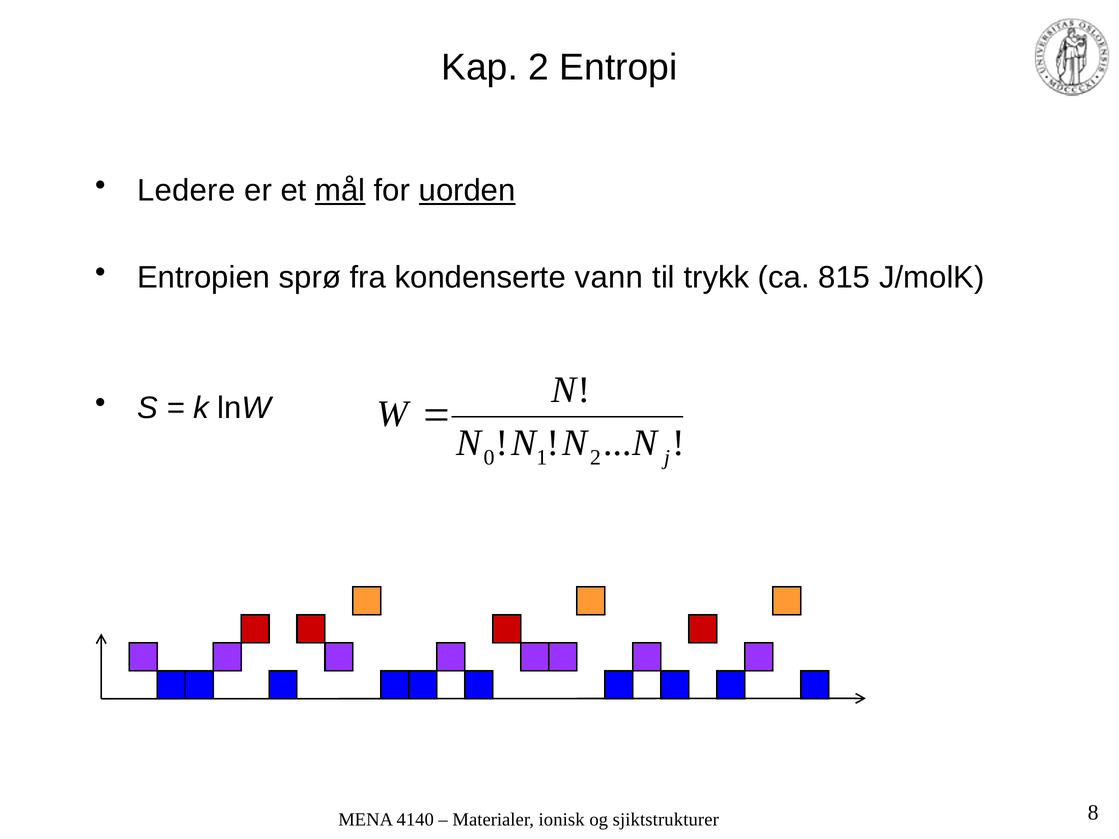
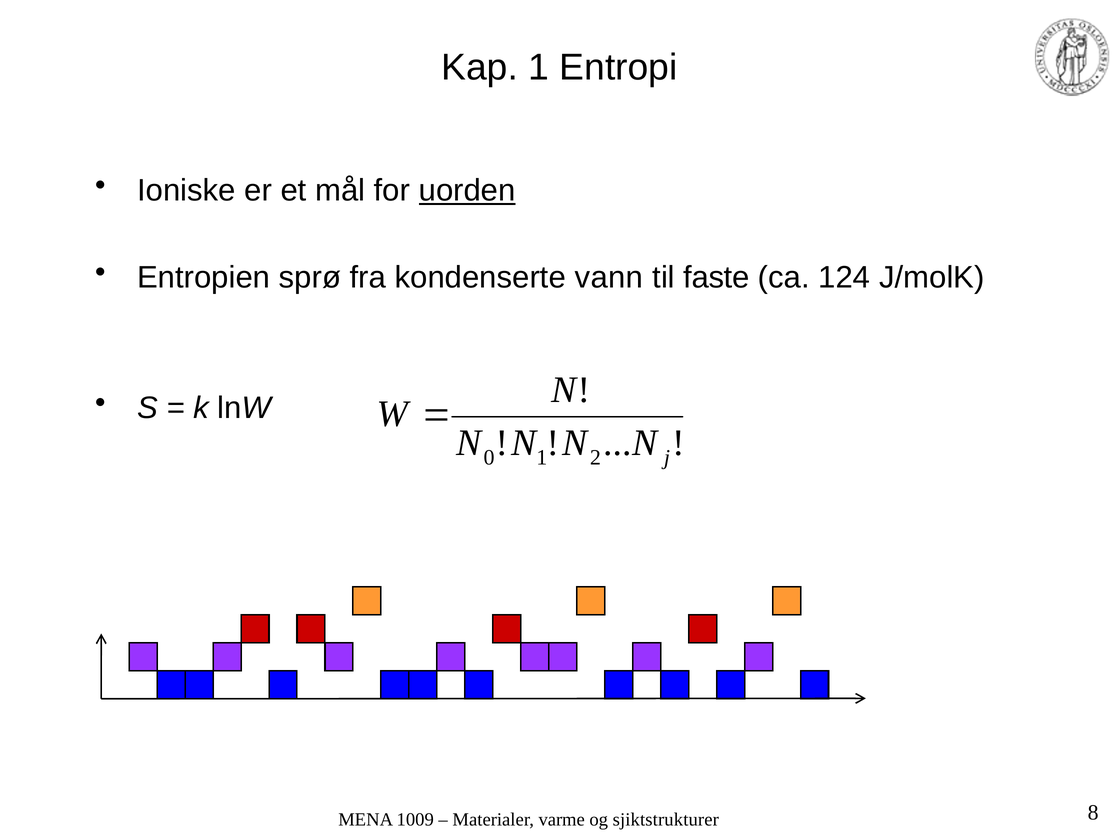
Kap 2: 2 -> 1 (539, 67)
Ledere: Ledere -> Ioniske (186, 191)
mål underline: present -> none (340, 191)
trykk: trykk -> faste (717, 278)
815: 815 -> 124 (844, 278)
4140: 4140 -> 1009 (415, 820)
ionisk: ionisk -> varme (562, 820)
